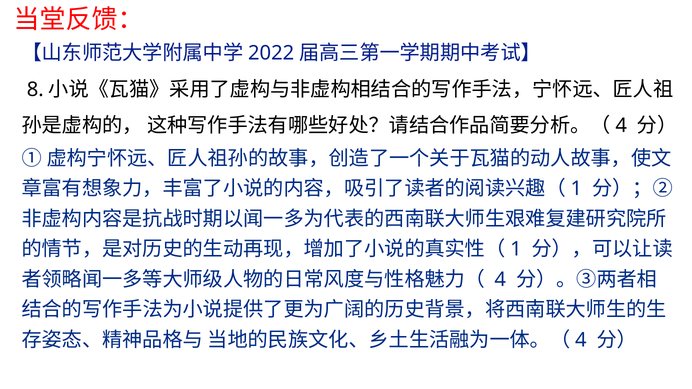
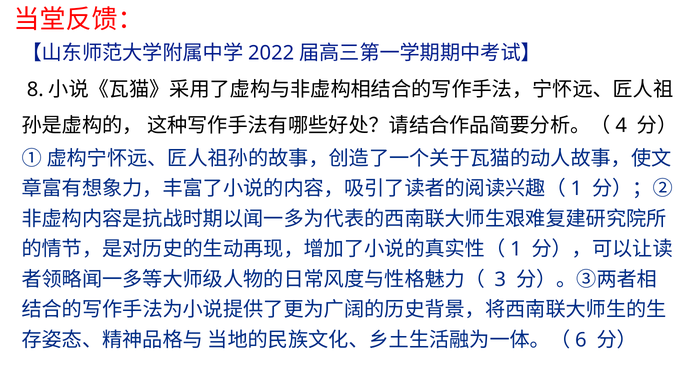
4: 4 -> 3 (500, 280)
4: 4 -> 6 (581, 340)
